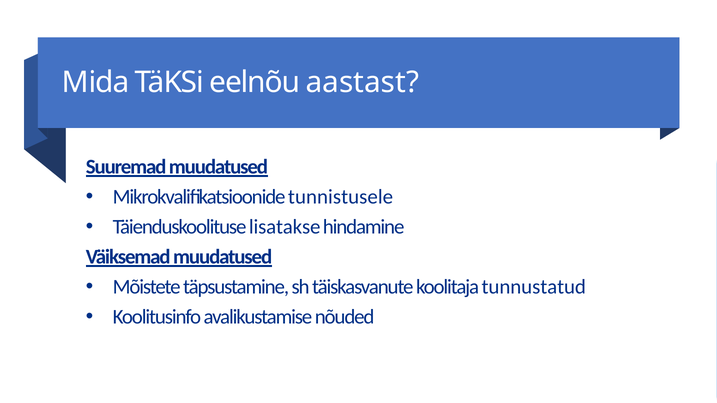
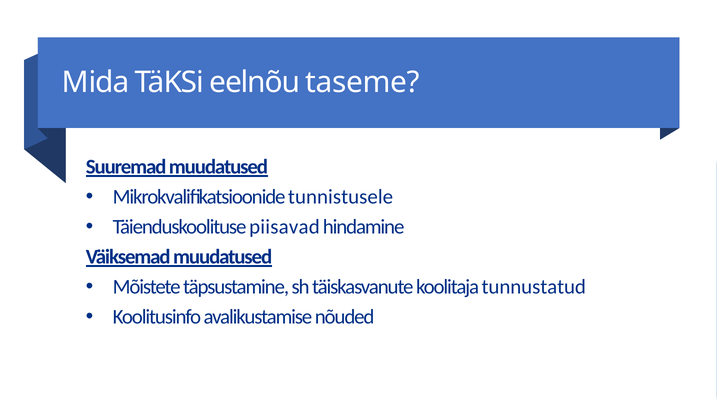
aastast: aastast -> taseme (362, 82)
lisatakse: lisatakse -> piisavad (284, 227)
